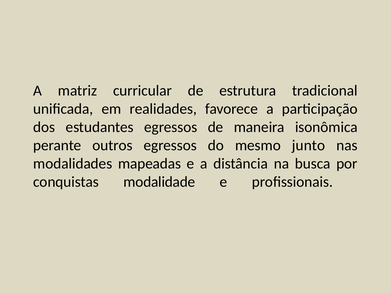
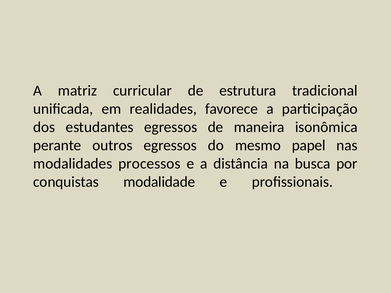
junto: junto -> papel (309, 146)
mapeadas: mapeadas -> processos (149, 164)
